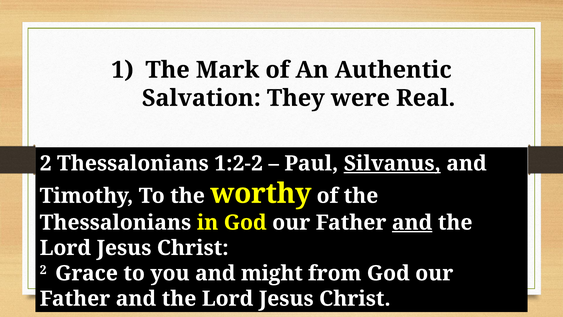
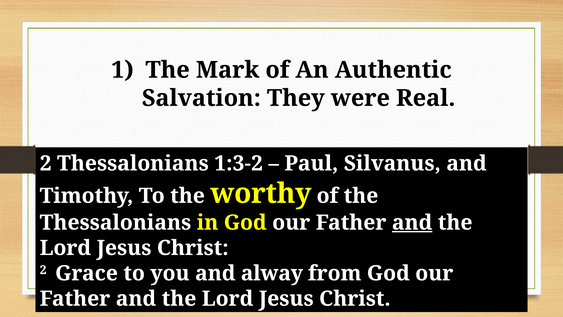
1:2-2: 1:2-2 -> 1:3-2 (239, 163)
Silvanus underline: present -> none (392, 163)
might: might -> alway (272, 273)
